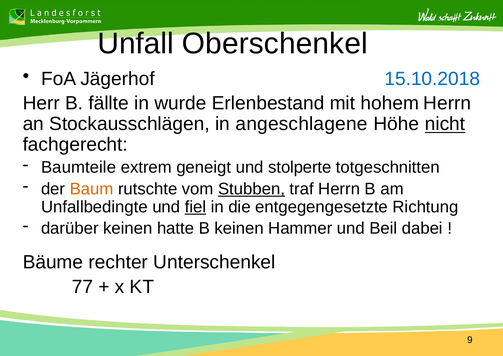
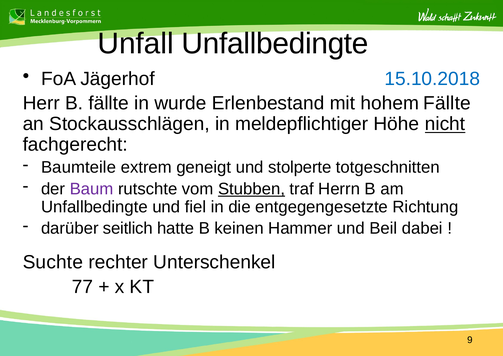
Unfall Oberschenkel: Oberschenkel -> Unfallbedingte (275, 44)
hohem Herrn: Herrn -> Fällte (447, 103)
angeschlagene: angeschlagene -> meldepflichtiger (302, 124)
Baum colour: orange -> purple (92, 189)
fiel underline: present -> none (195, 207)
darüber keinen: keinen -> seitlich (128, 228)
Bäume: Bäume -> Suchte (53, 262)
